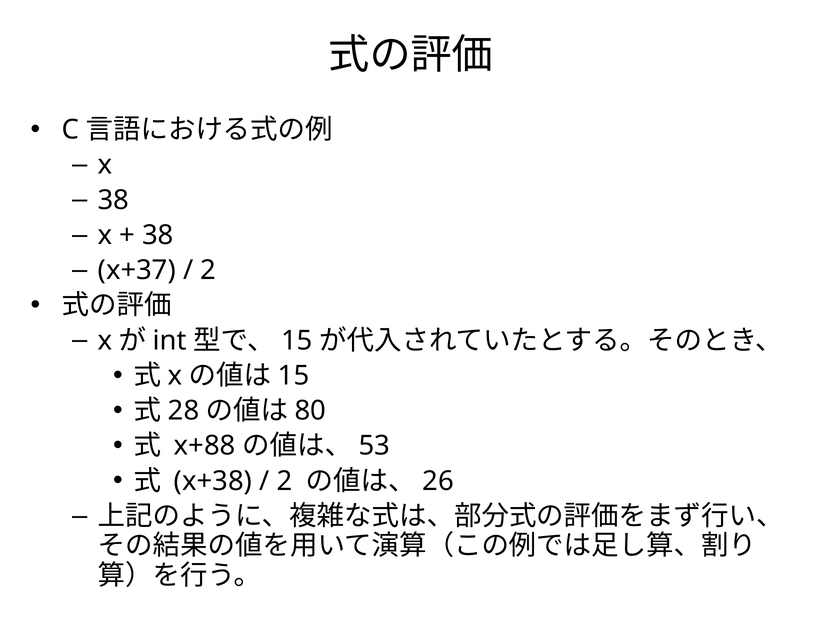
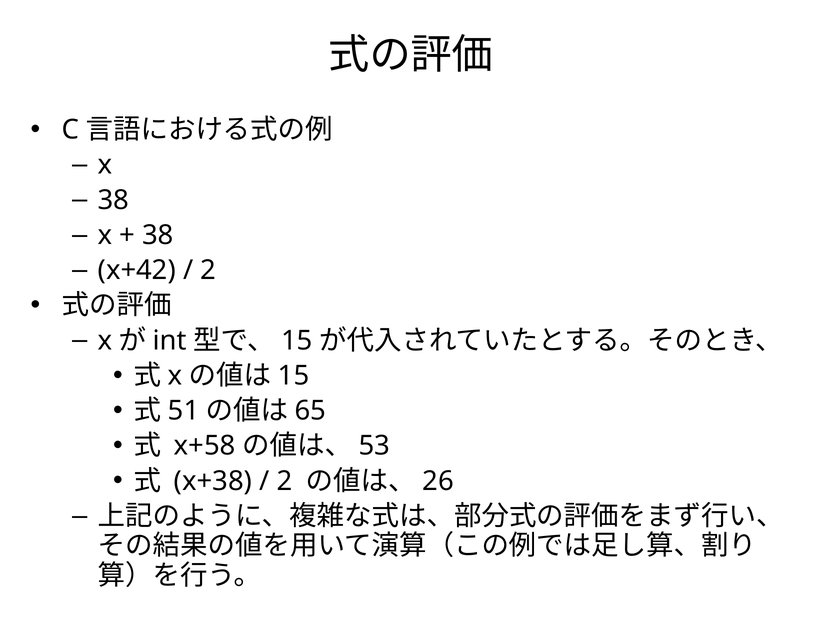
x+37: x+37 -> x+42 (137, 270)
28: 28 -> 51 (184, 411)
80: 80 -> 65 (310, 411)
x+88: x+88 -> x+58 (205, 446)
